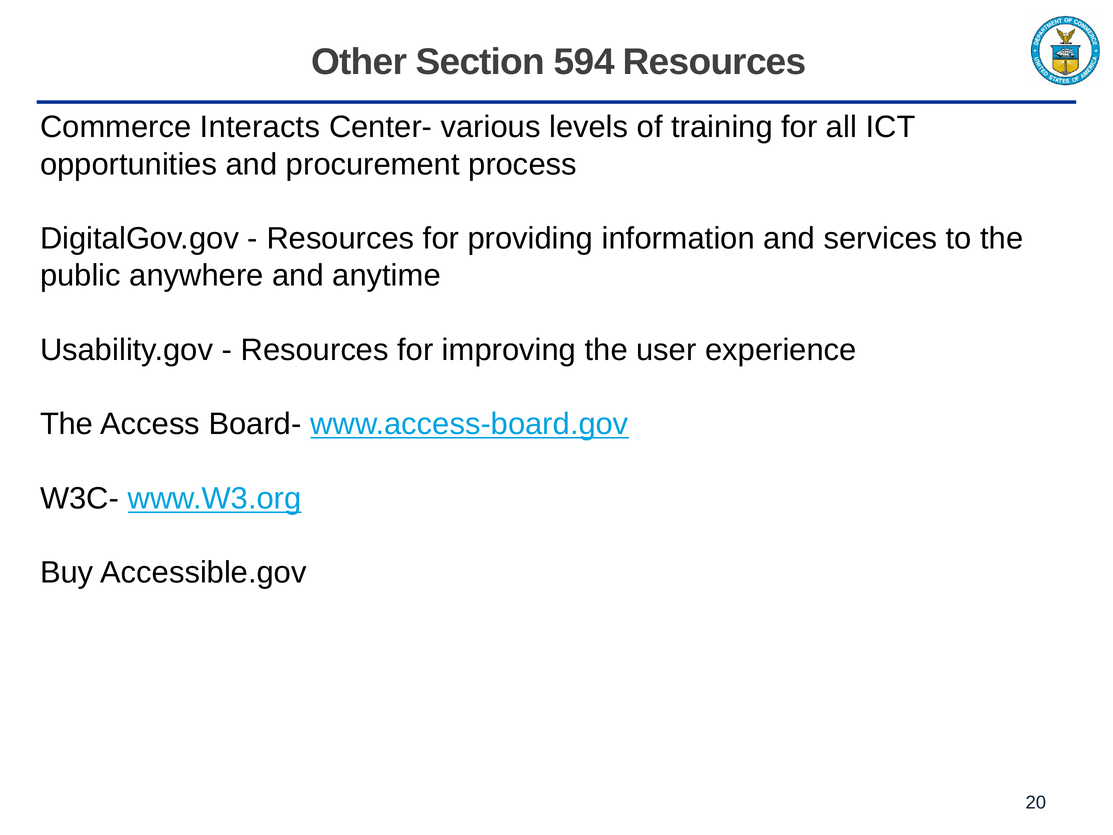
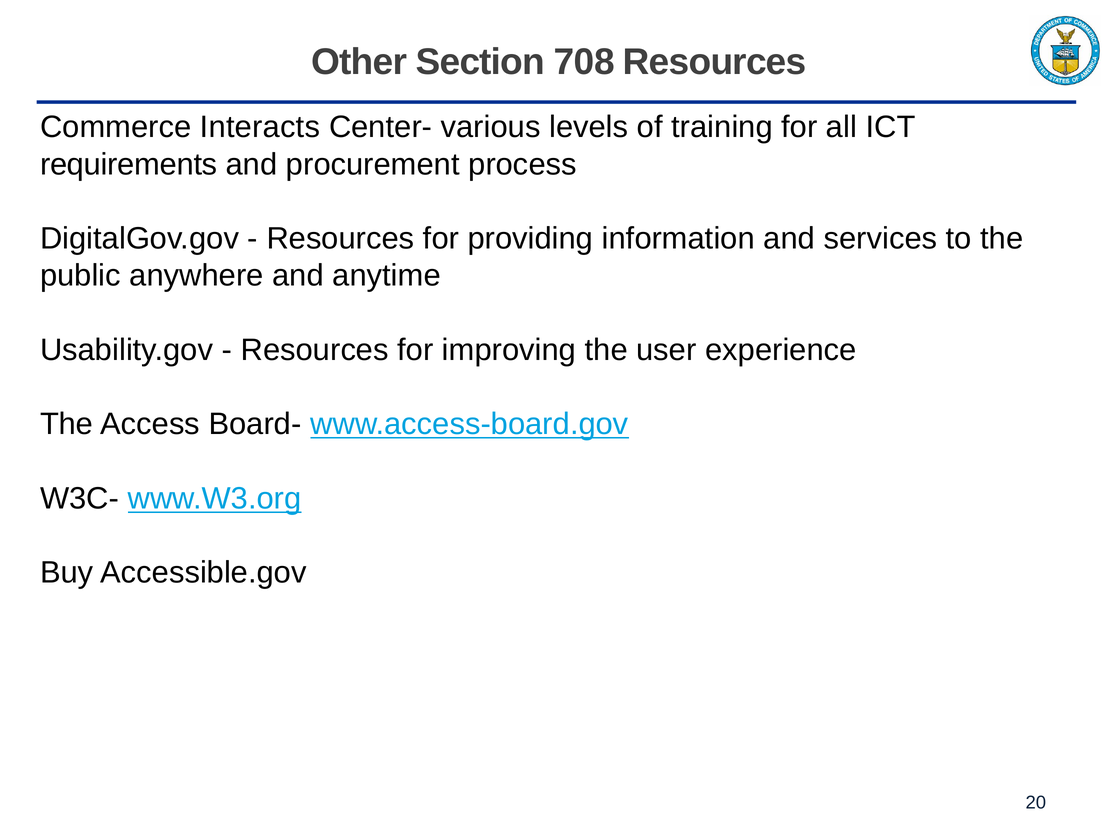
594: 594 -> 708 (584, 62)
opportunities: opportunities -> requirements (129, 164)
